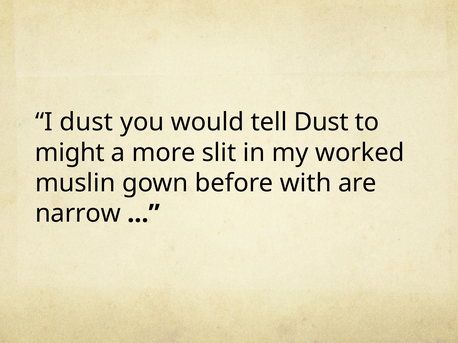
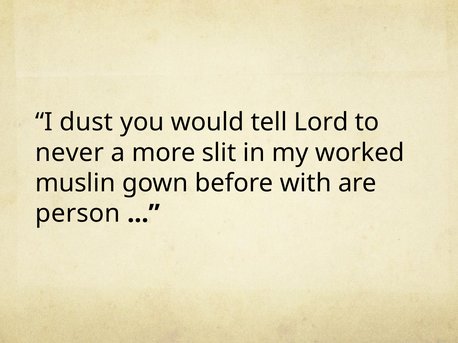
tell Dust: Dust -> Lord (321, 122)
might: might -> never (70, 153)
narrow: narrow -> person (78, 214)
